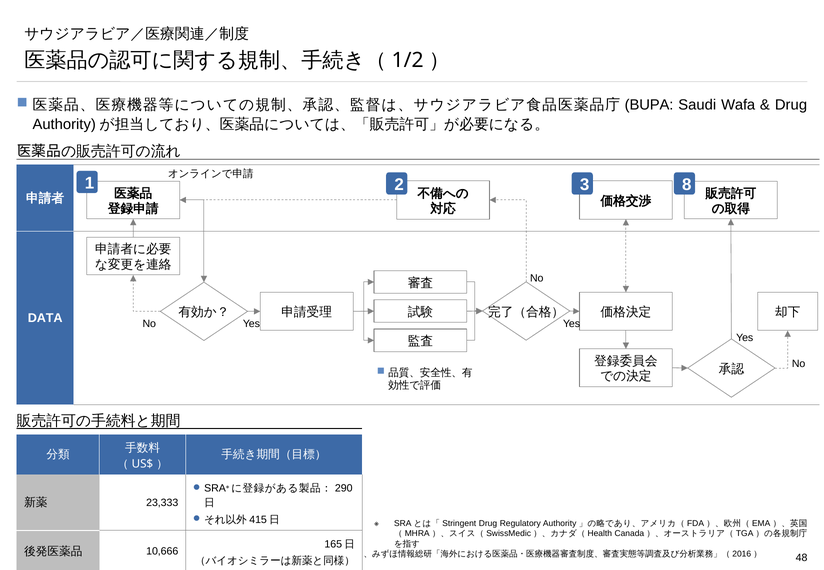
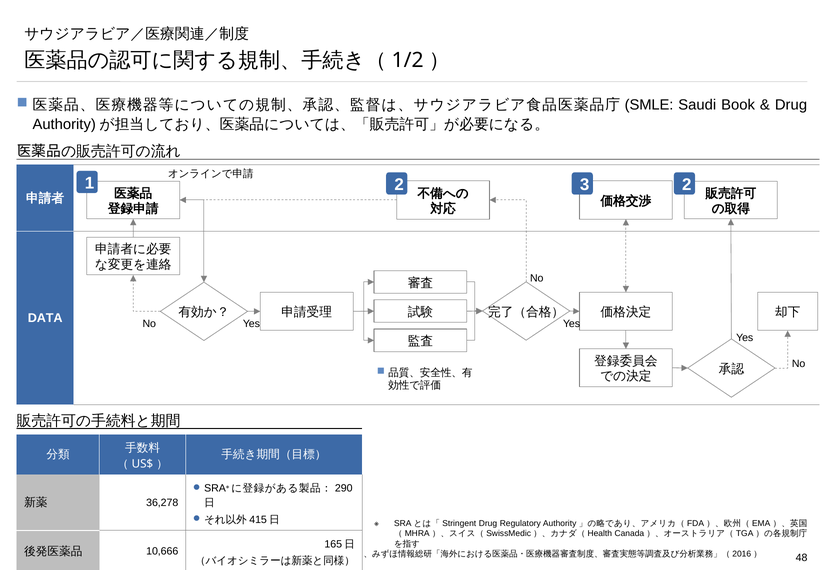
BUPA: BUPA -> SMLE (649, 105)
Wafa: Wafa -> Book (738, 105)
3 8: 8 -> 2 (687, 185)
23,333: 23,333 -> 36,278 (162, 503)
